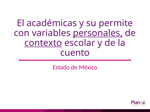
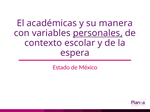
permite: permite -> manera (116, 23)
contexto underline: present -> none (43, 43)
cuento: cuento -> espera (75, 53)
